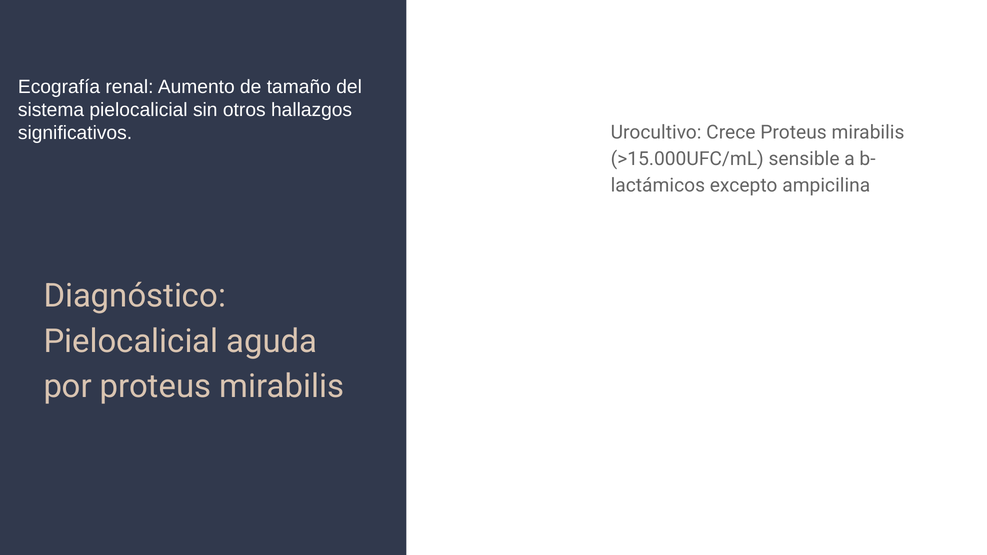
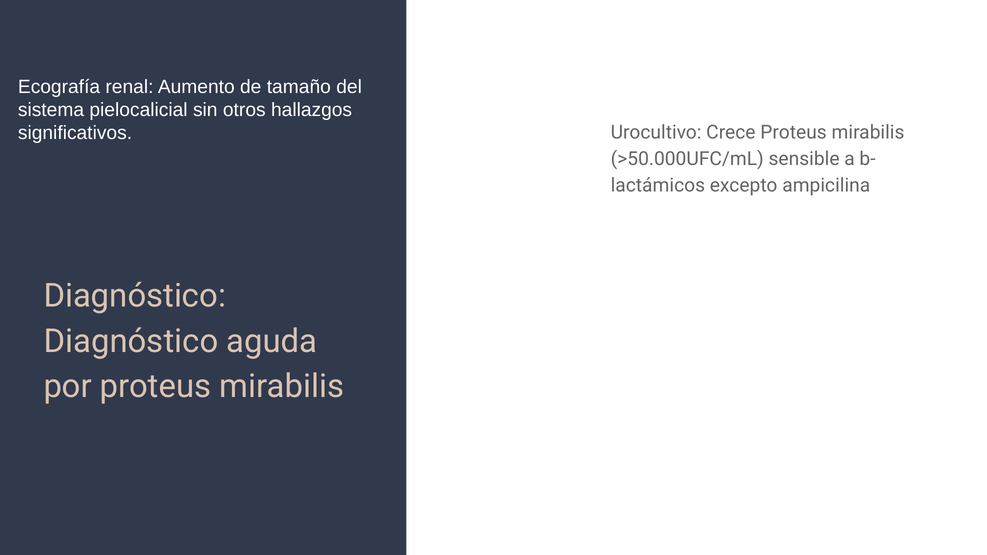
>15.000UFC/mL: >15.000UFC/mL -> >50.000UFC/mL (687, 159)
Pielocalicial: Pielocalicial -> Diagnóstico (131, 341)
